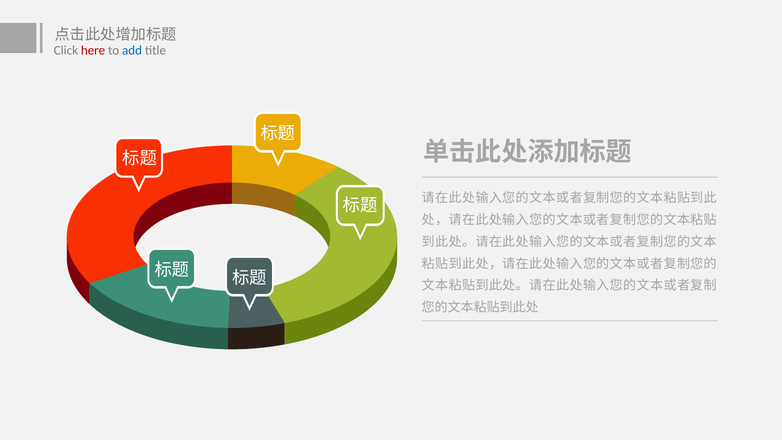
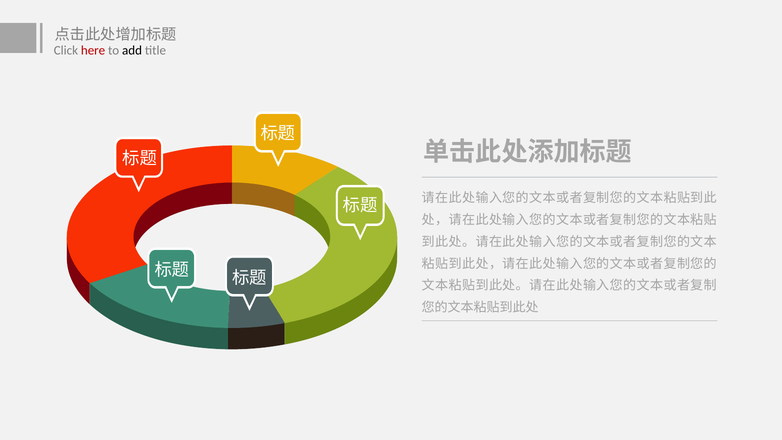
add colour: blue -> black (132, 50)
